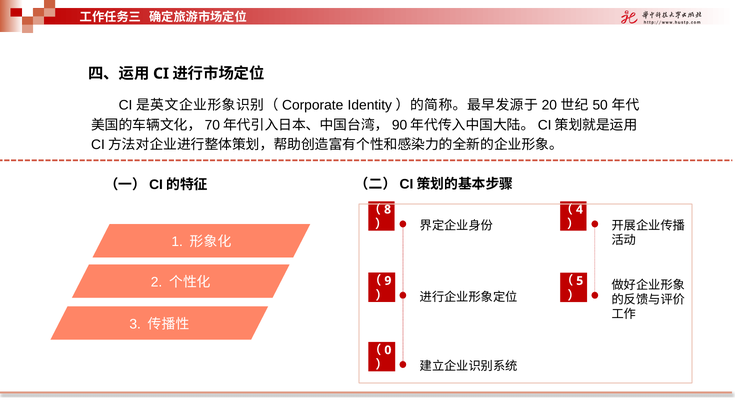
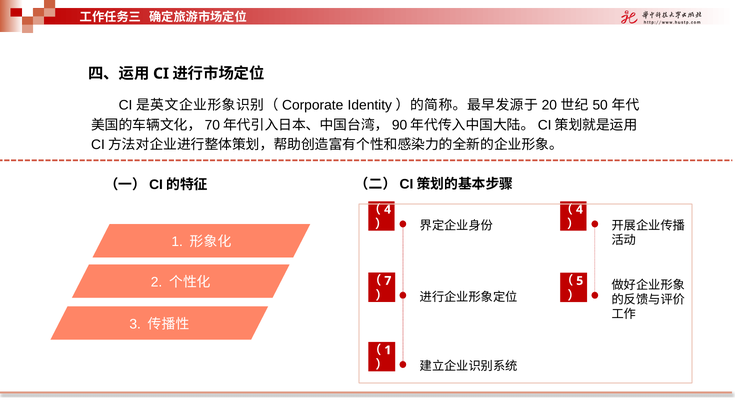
8: 8 -> 4 (388, 209)
9: 9 -> 7 (388, 280)
0: 0 -> 1 (388, 350)
